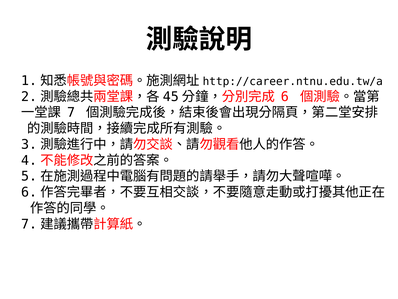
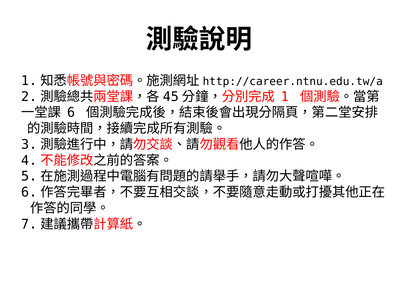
6: 6 -> 1 (285, 96)
7: 7 -> 6 (71, 112)
